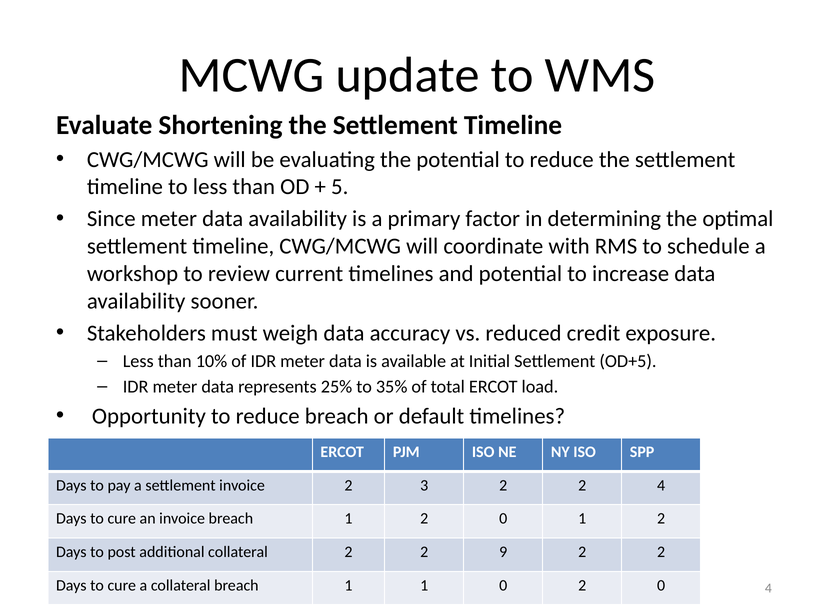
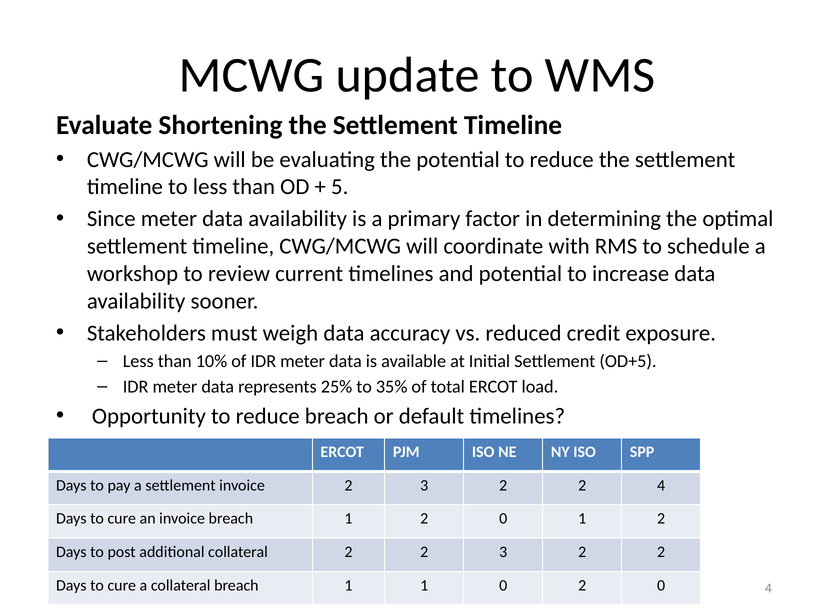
2 2 9: 9 -> 3 (503, 552)
